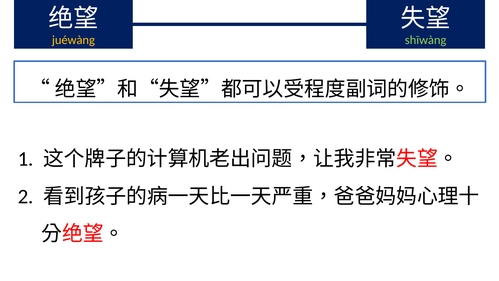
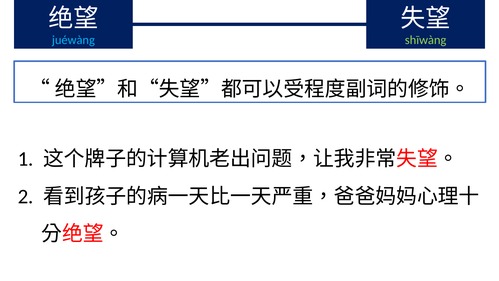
juéwàng colour: yellow -> light blue (73, 40)
